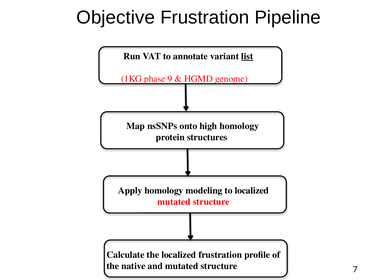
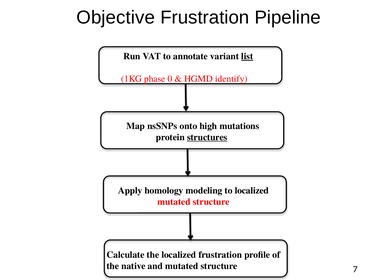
9: 9 -> 0 (170, 79)
genome: genome -> identify (231, 79)
high homology: homology -> mutations (239, 126)
structures underline: none -> present (207, 137)
